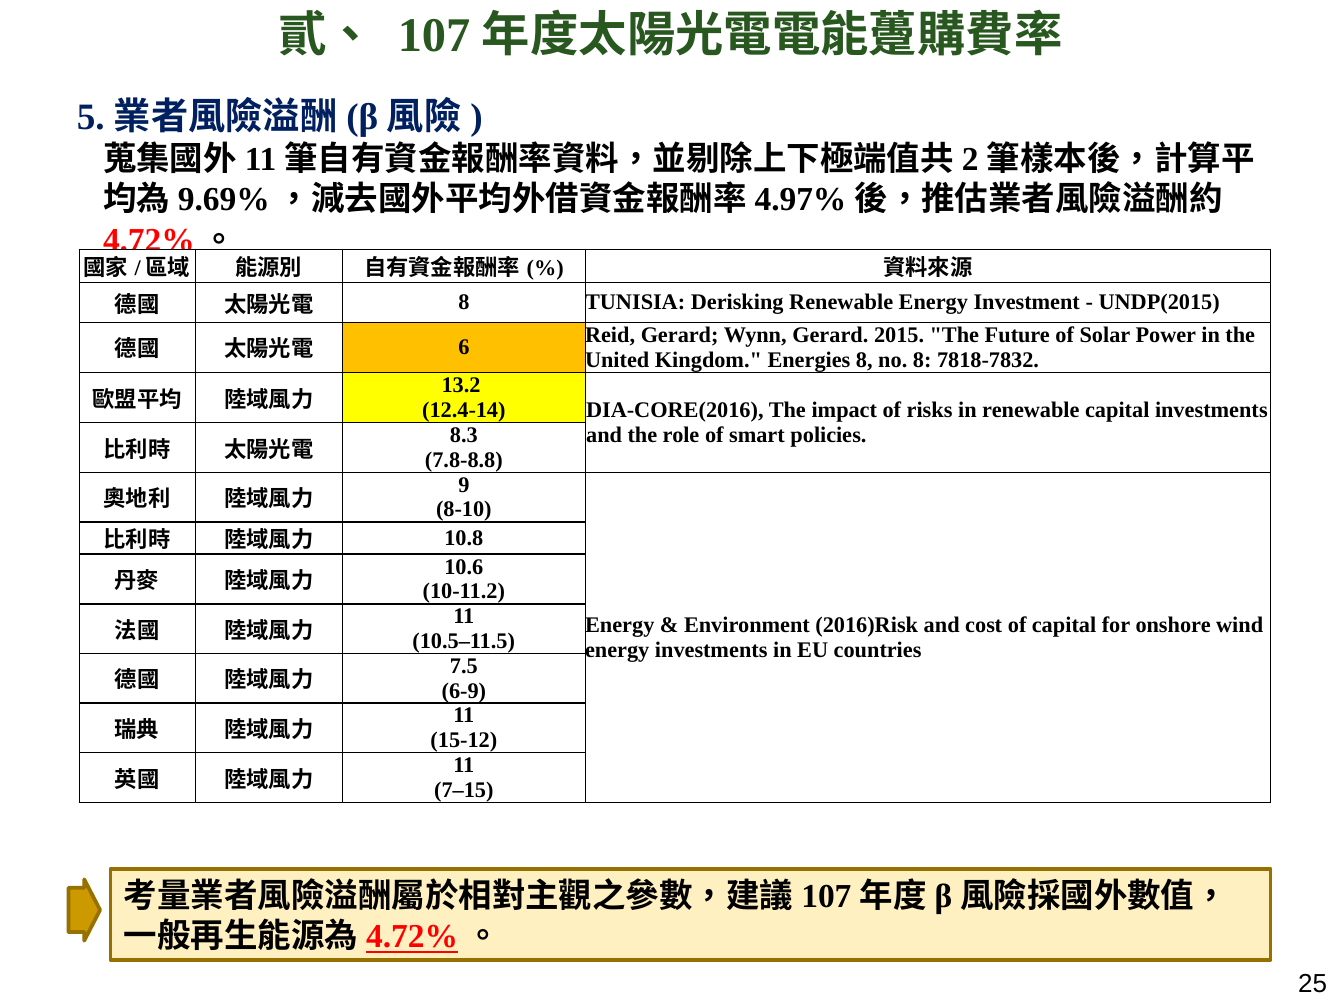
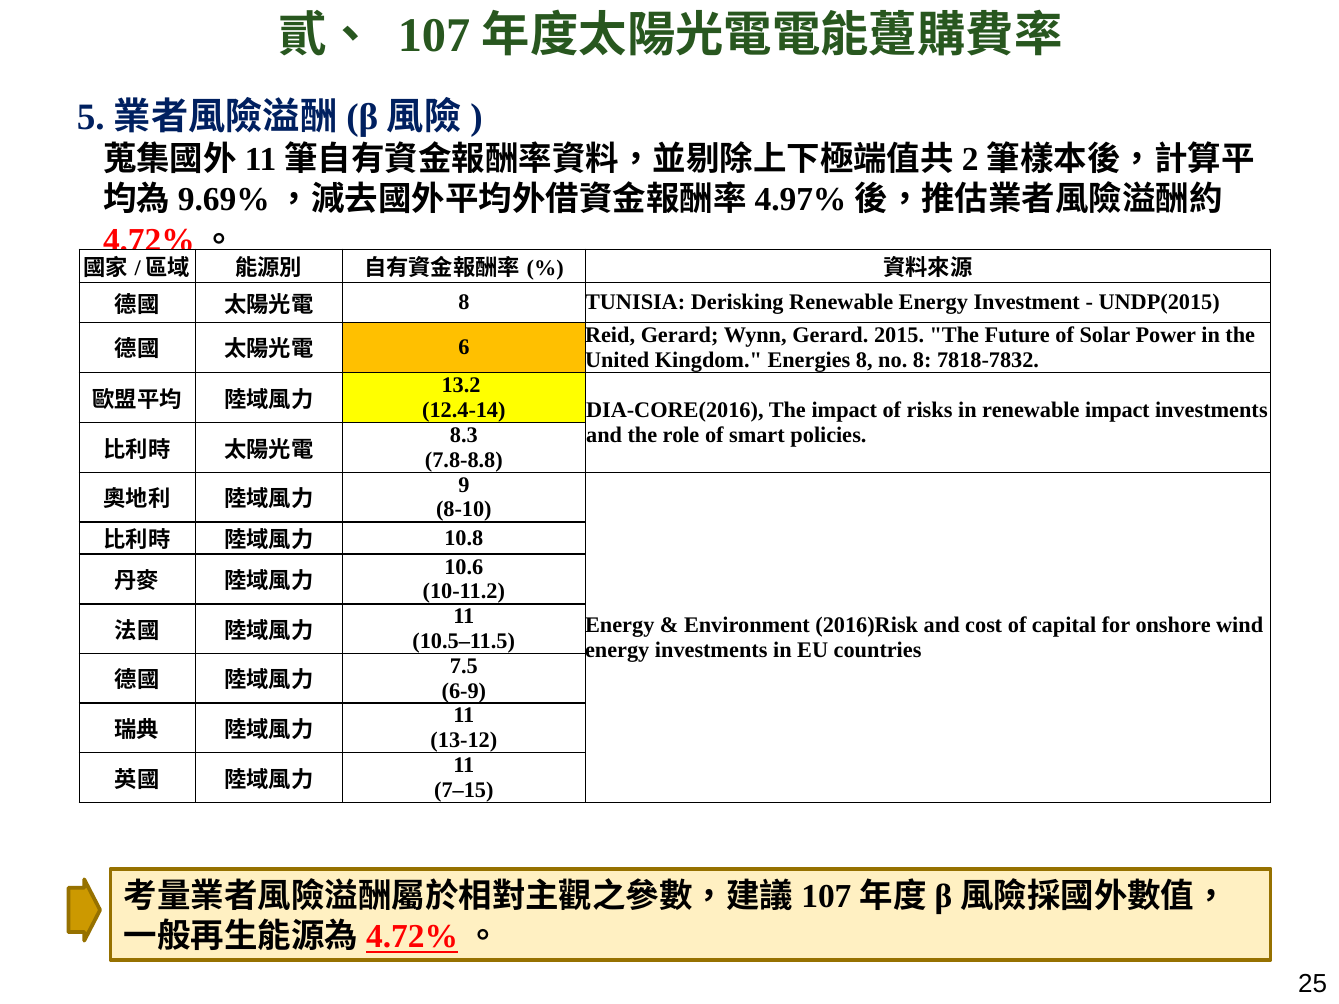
renewable capital: capital -> impact (1117, 411)
15-12: 15-12 -> 13-12 (464, 741)
